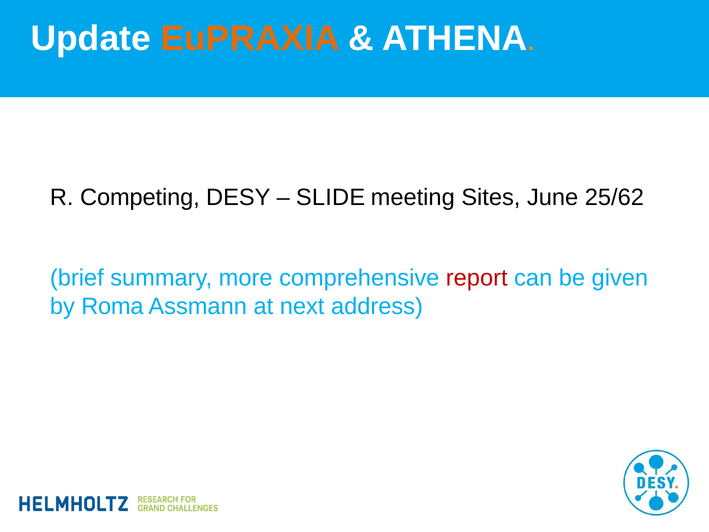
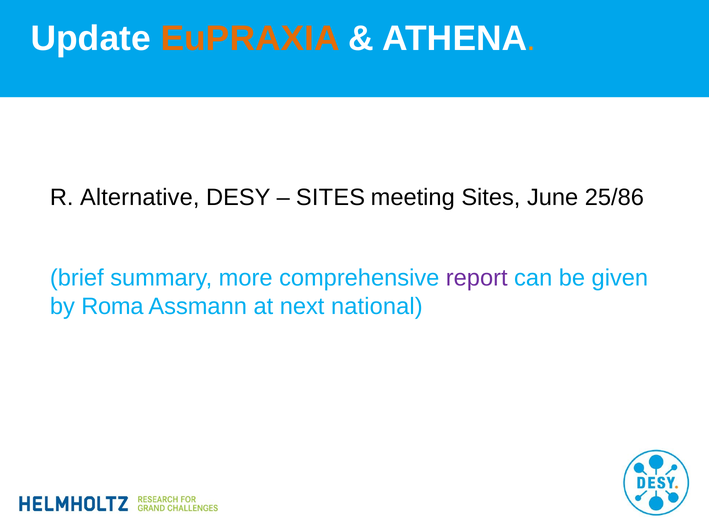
Competing: Competing -> Alternative (140, 197)
SLIDE: SLIDE -> SITES (331, 197)
25/62: 25/62 -> 25/86 (614, 197)
report colour: red -> purple (477, 278)
address: address -> national (377, 306)
